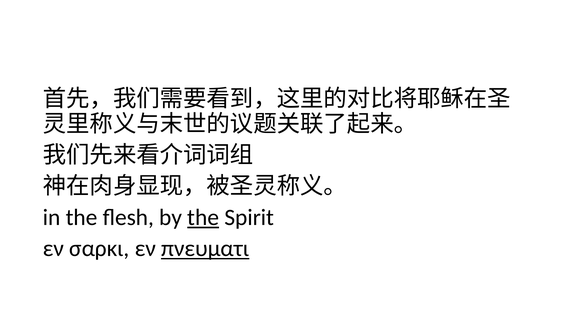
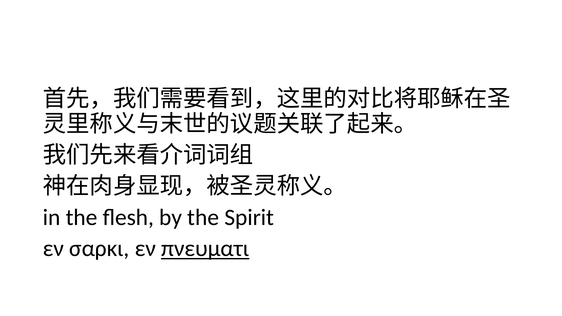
the underline: present -> none (203, 217)
